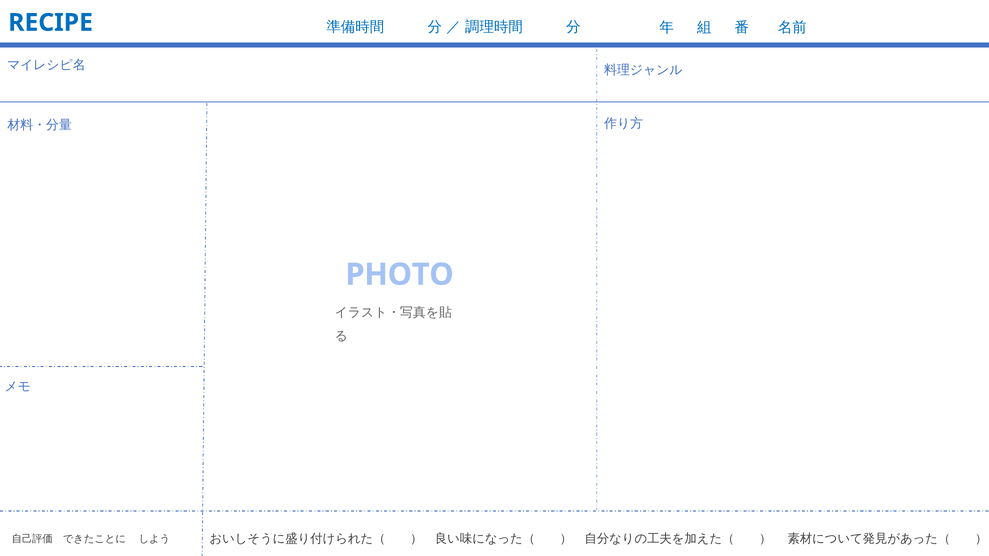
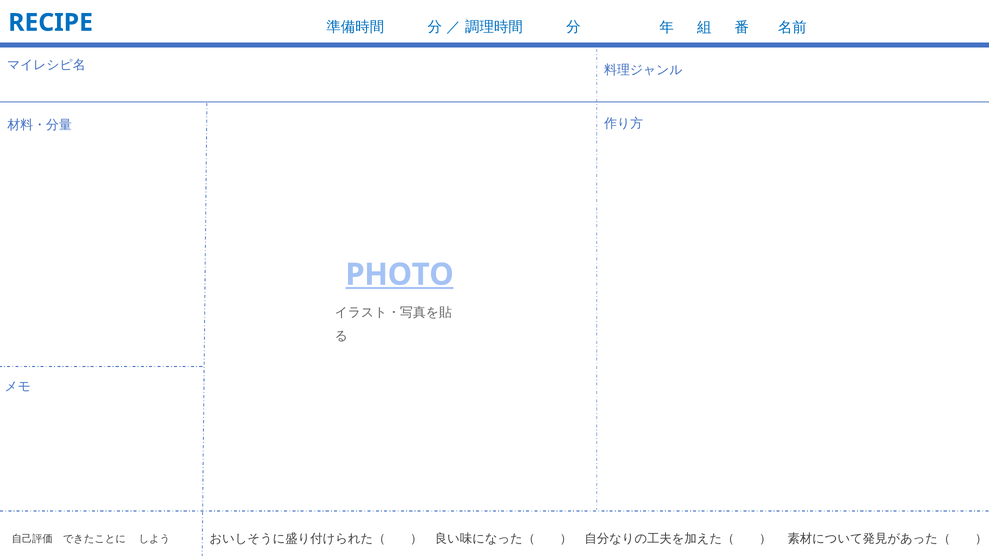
PHOTO underline: none -> present (400, 275)
